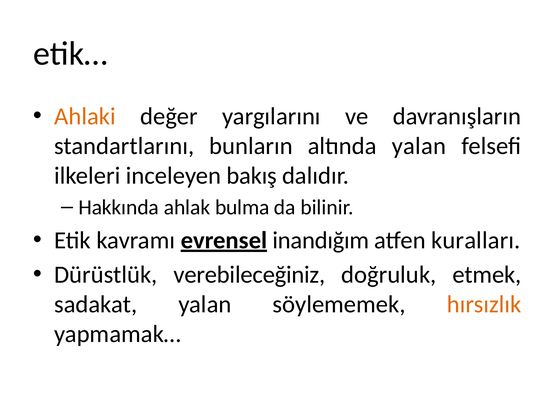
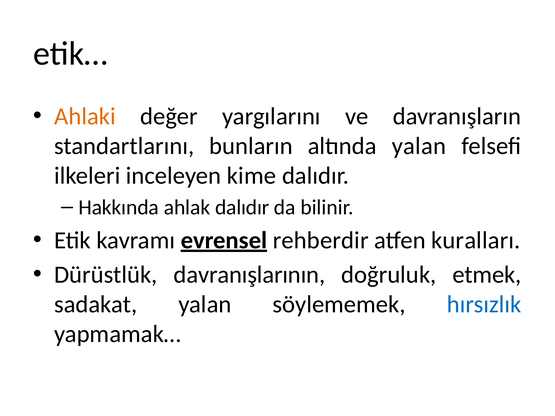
bakış: bakış -> kime (251, 176)
ahlak bulma: bulma -> dalıdır (242, 208)
inandığım: inandığım -> rehberdir (321, 240)
verebileceğiniz: verebileceğiniz -> davranışlarının (249, 275)
hırsızlık colour: orange -> blue (484, 305)
